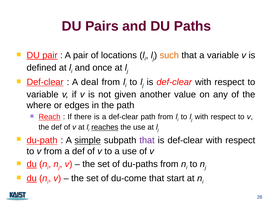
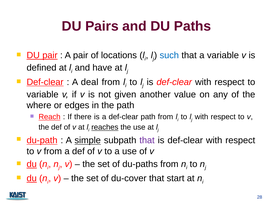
such colour: orange -> blue (169, 55)
once: once -> have (102, 68)
du-come: du-come -> du-cover (129, 178)
